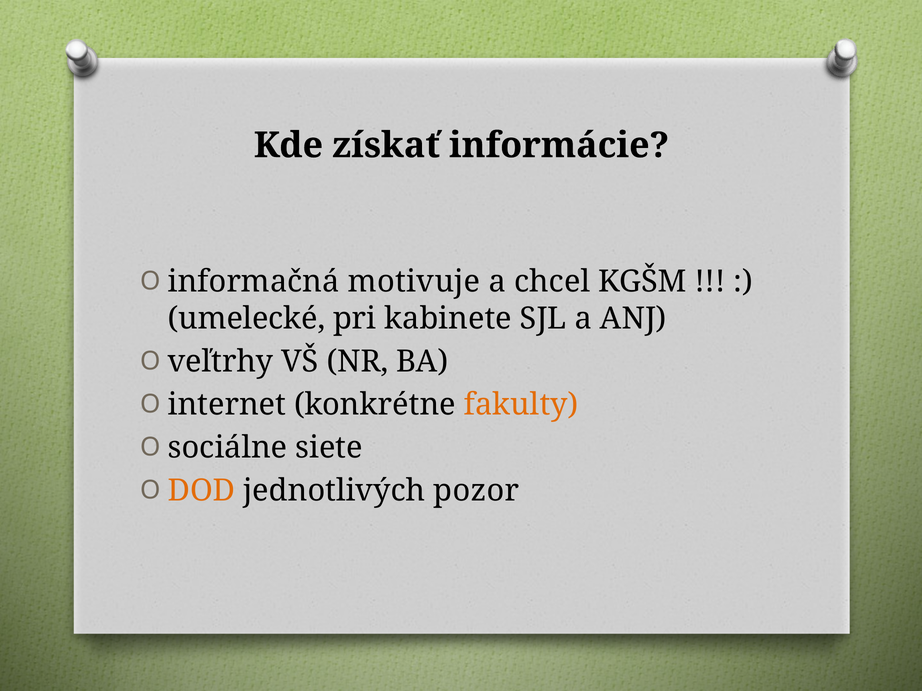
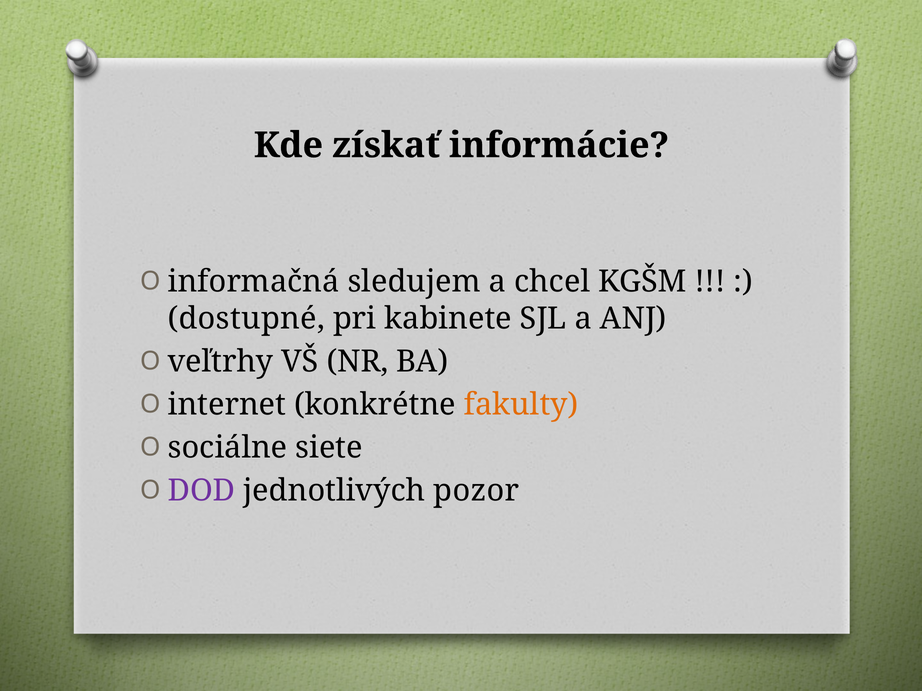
motivuje: motivuje -> sledujem (414, 282)
umelecké: umelecké -> dostupné (246, 319)
DOD colour: orange -> purple (202, 491)
